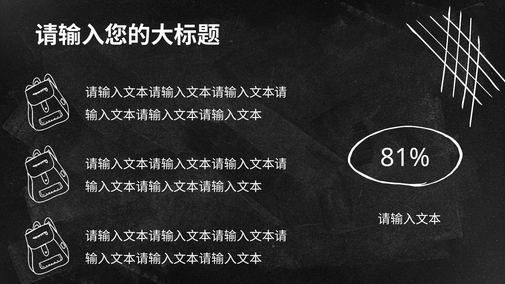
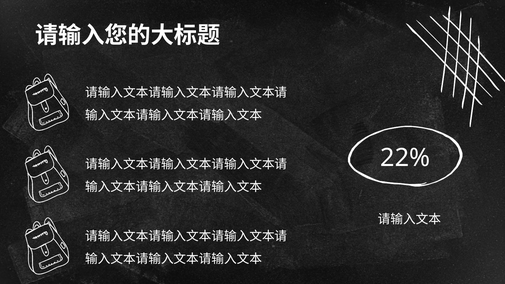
81%: 81% -> 22% (405, 158)
